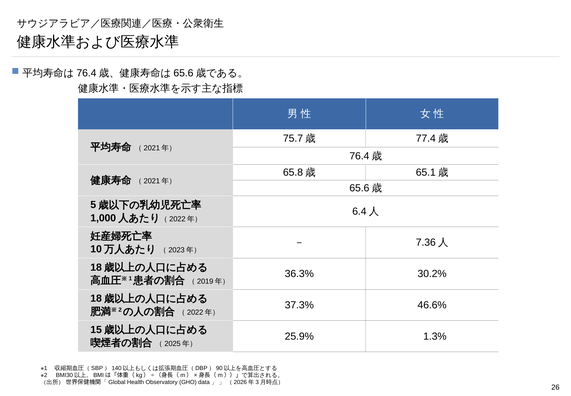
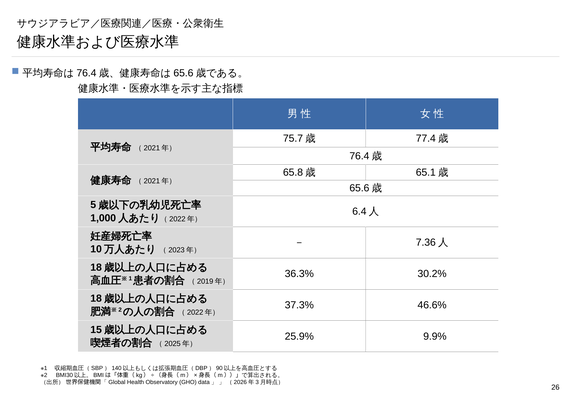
1.3%: 1.3% -> 9.9% (435, 336)
